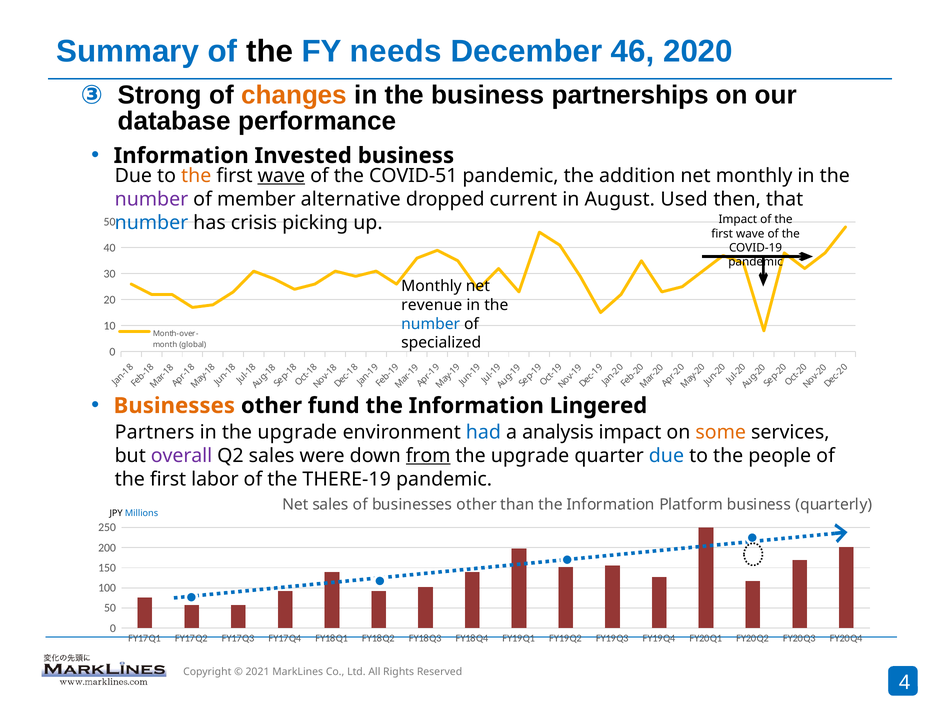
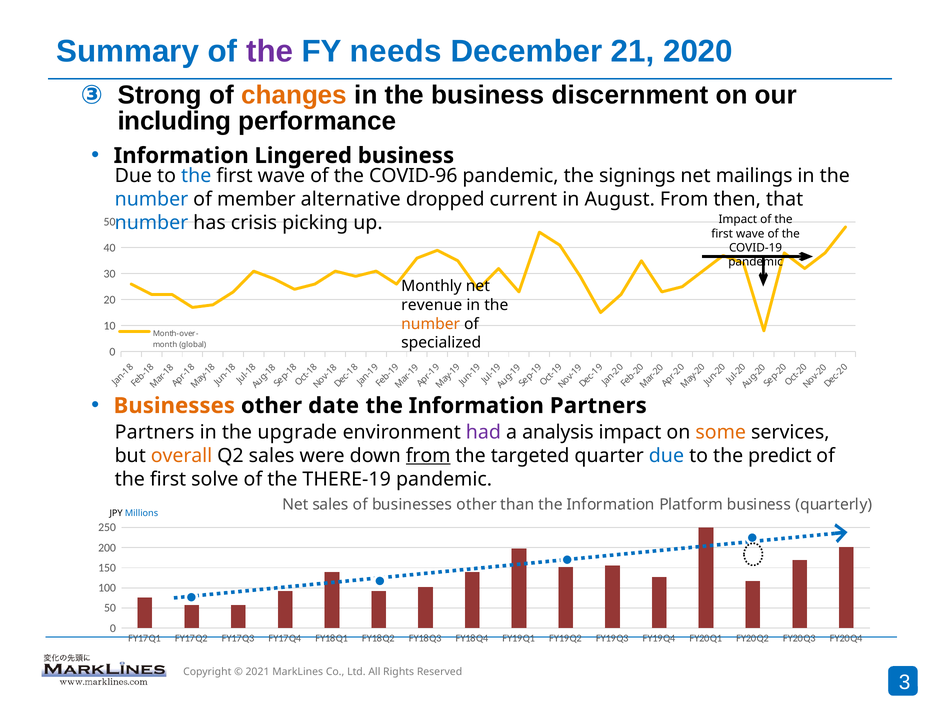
the colour: black -> purple (270, 51)
46: 46 -> 21 (633, 51)
partnerships: partnerships -> discernment (630, 95)
database: database -> including (174, 121)
Invested: Invested -> Lingered (303, 156)
the colour: orange -> blue (196, 176)
wave underline: present -> none (281, 176)
COVID-51: COVID-51 -> COVID-96 (413, 176)
addition: addition -> signings (637, 176)
net monthly: monthly -> mailings (754, 176)
number colour: purple -> blue (151, 199)
August Used: Used -> From (684, 199)
number colour: blue -> orange (431, 324)
fund: fund -> date (334, 406)
Information Lingered: Lingered -> Partners (598, 406)
had colour: blue -> purple (483, 432)
overall colour: purple -> orange (182, 456)
upgrade: upgrade -> targeted (530, 456)
people: people -> predict (780, 456)
labor: labor -> solve (215, 479)
4: 4 -> 3 (905, 682)
